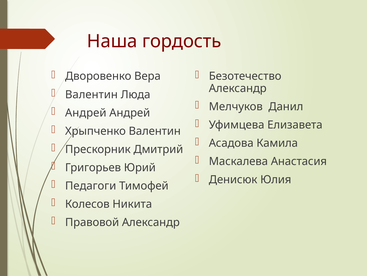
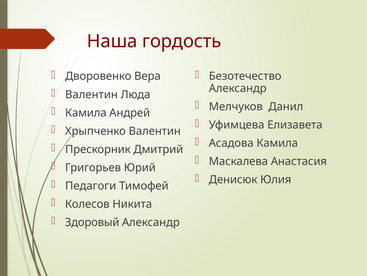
Андрей: Андрей -> Камила (86, 113)
Правовой: Правовой -> Здоровый (92, 222)
